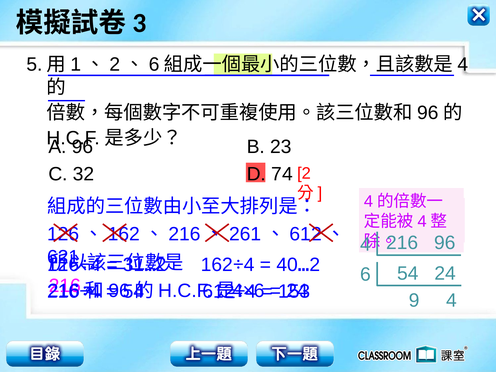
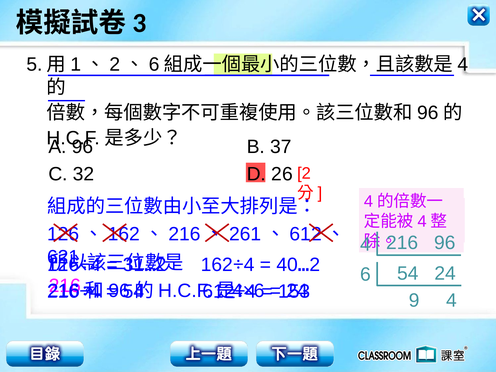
23: 23 -> 37 (281, 147)
74: 74 -> 26 (282, 174)
